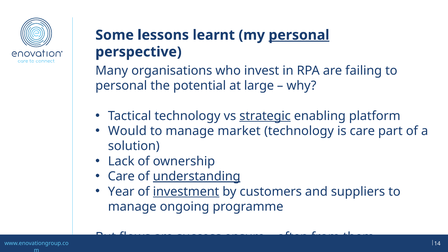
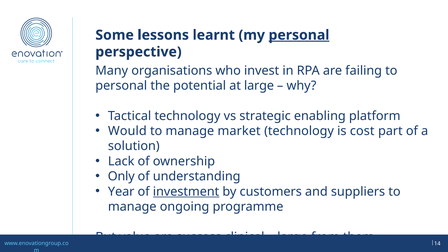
strategic underline: present -> none (265, 116)
is care: care -> cost (362, 131)
Care: Care -> Only (121, 176)
understanding underline: present -> none (197, 176)
flows: flows -> value (135, 237)
ensure: ensure -> clinical (245, 237)
often: often -> large (293, 237)
